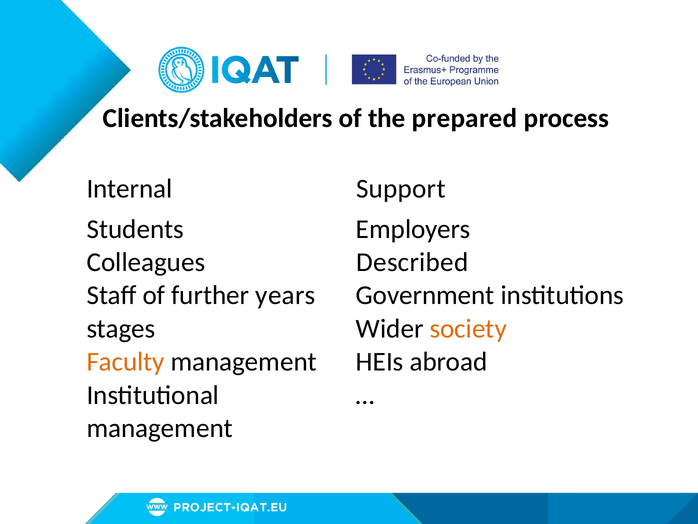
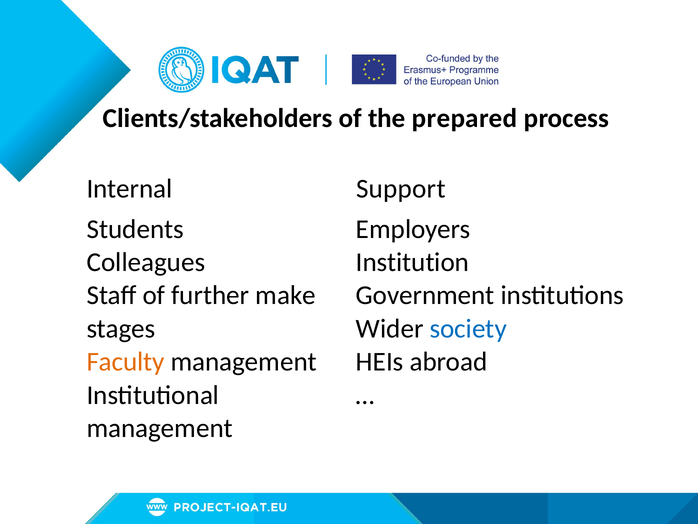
Described: Described -> Institution (413, 262)
years: years -> make (286, 295)
society colour: orange -> blue (468, 328)
